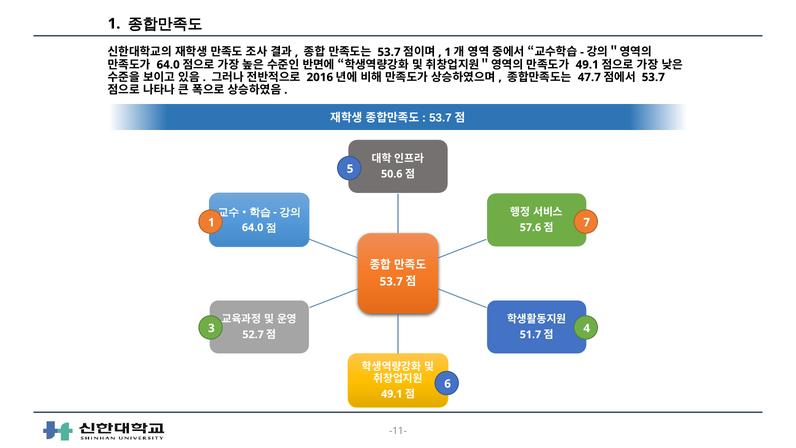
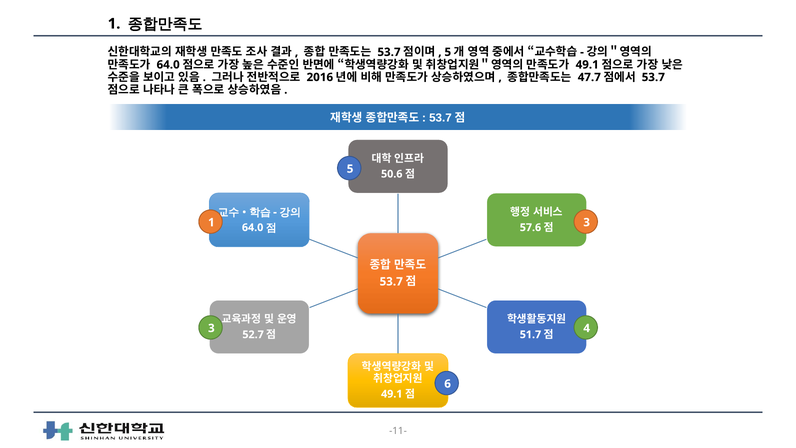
1: 1 -> 5 (448, 52)
1 7: 7 -> 3 (587, 222)
